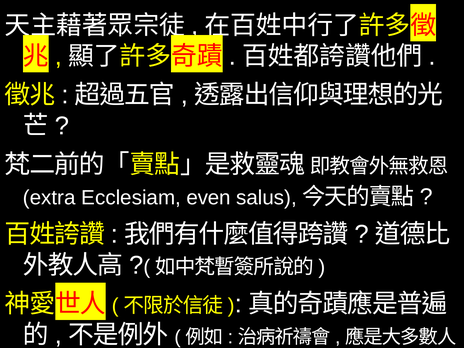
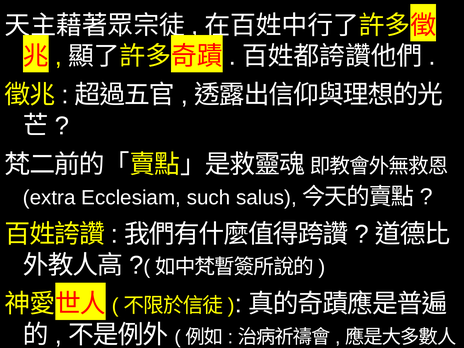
even: even -> such (209, 198)
